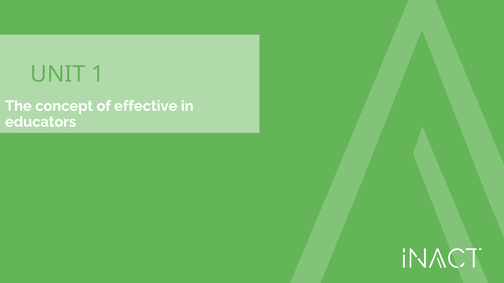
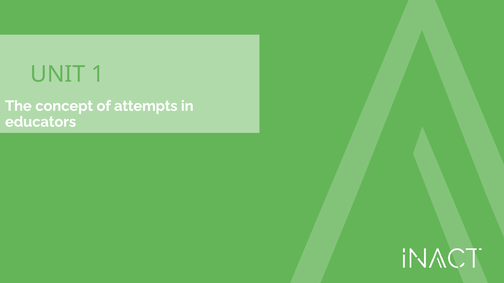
effective: effective -> attempts (146, 106)
